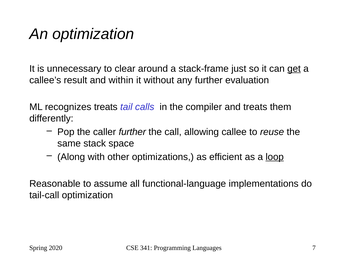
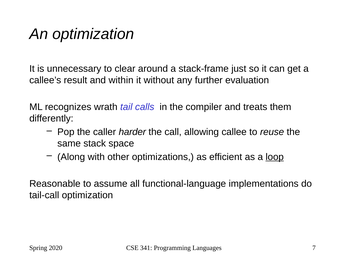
get underline: present -> none (294, 69)
recognizes treats: treats -> wrath (106, 107)
caller further: further -> harder (132, 132)
